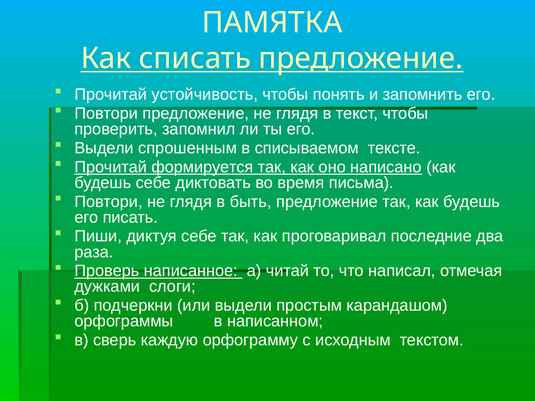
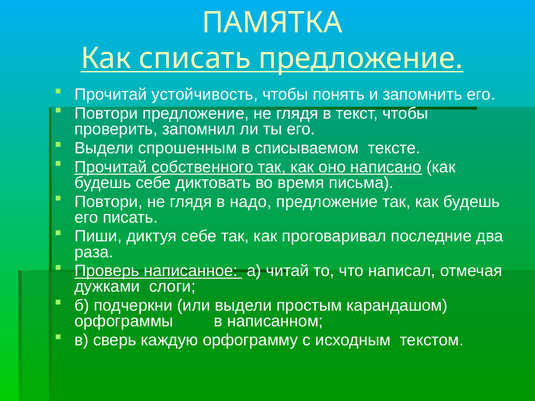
формируется: формируется -> собственного (202, 167)
быть: быть -> надо (251, 202)
